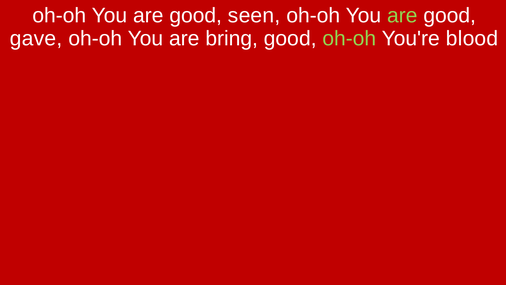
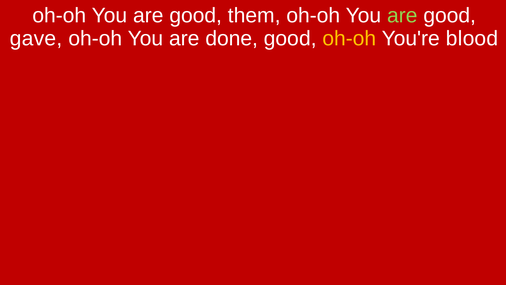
seen: seen -> them (254, 16)
bring: bring -> done (232, 38)
oh-oh colour: light green -> yellow (349, 38)
